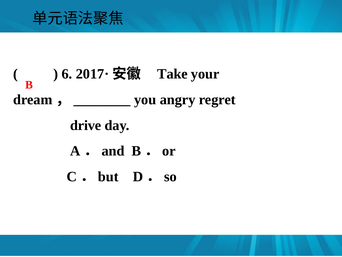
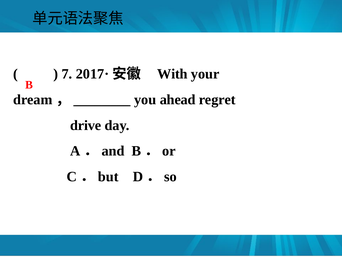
6: 6 -> 7 (67, 74)
Take: Take -> With (172, 74)
angry: angry -> ahead (178, 99)
